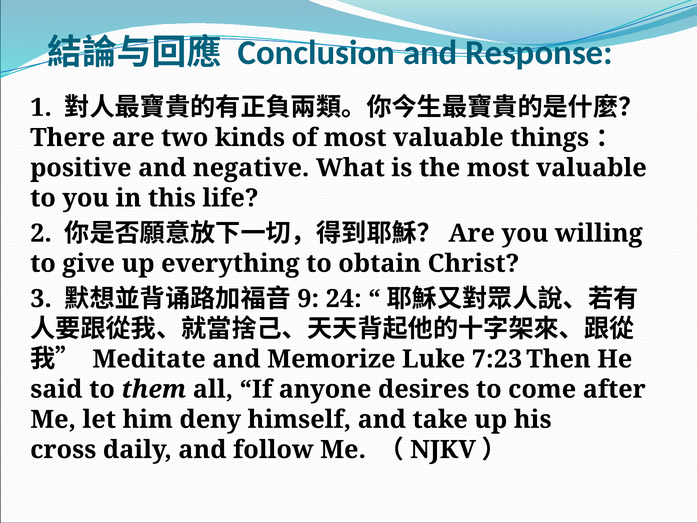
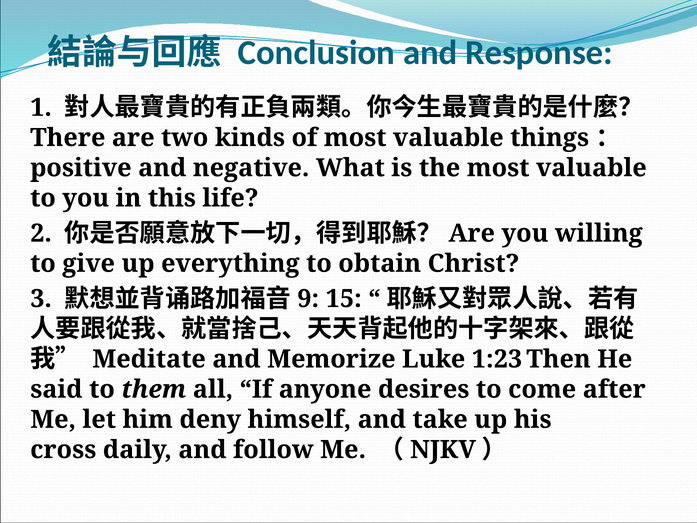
24: 24 -> 15 (344, 299)
7:23: 7:23 -> 1:23 (497, 359)
